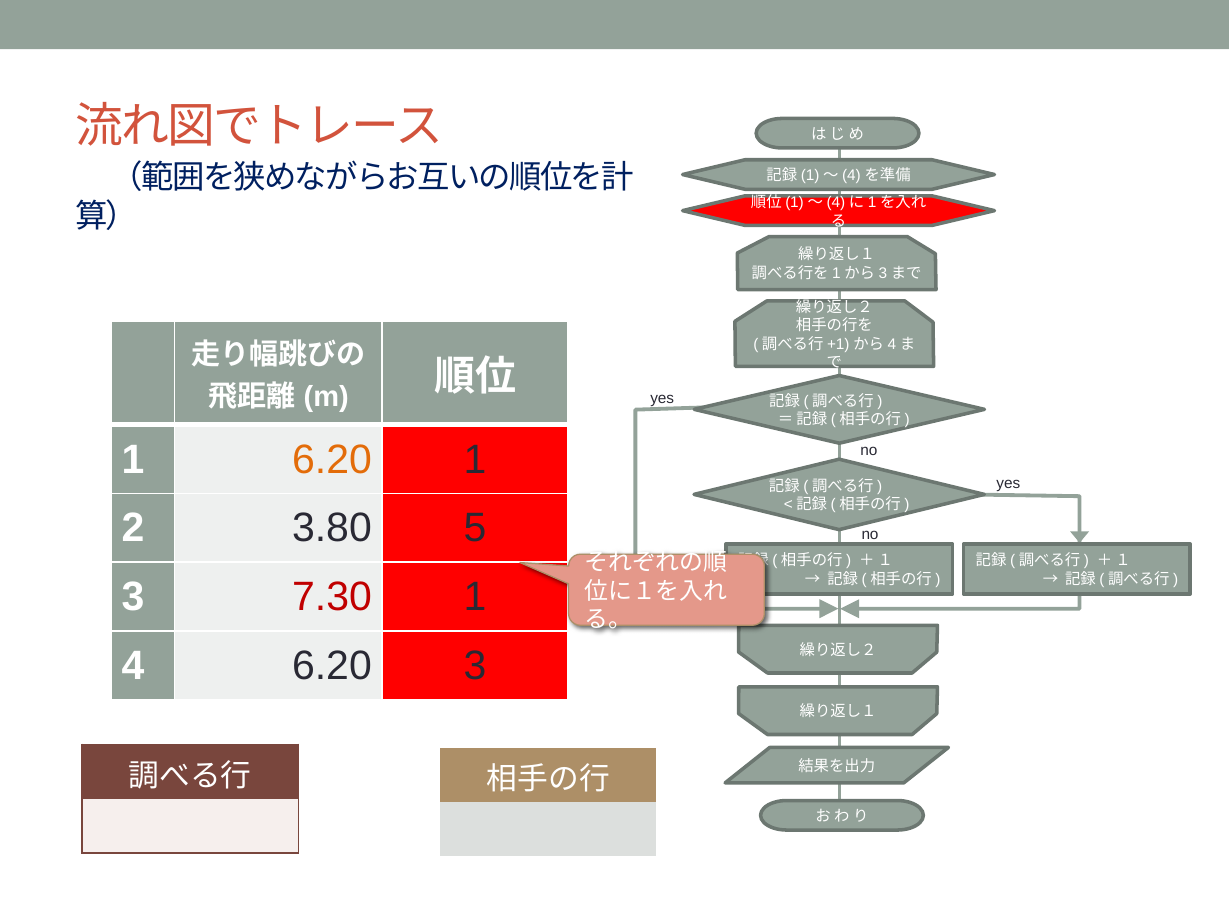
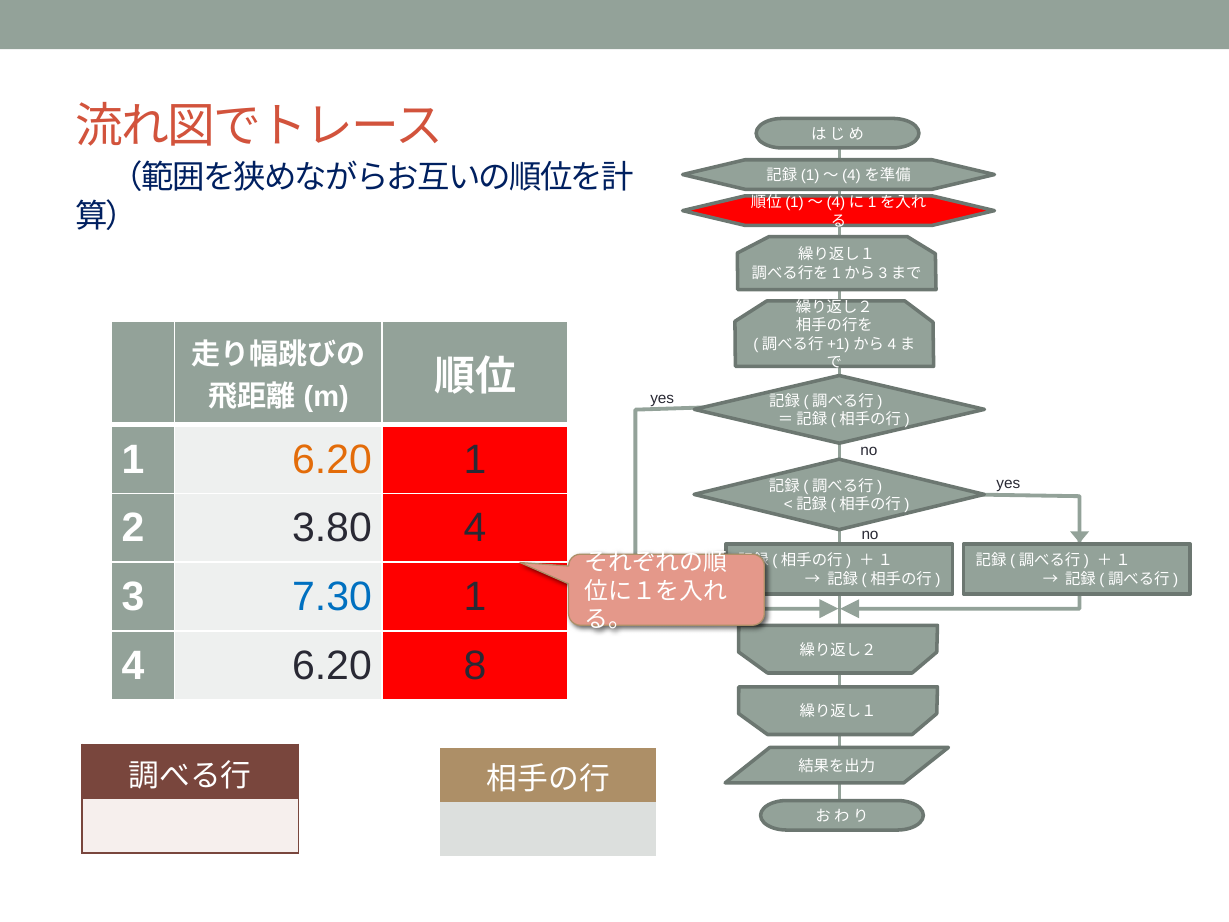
3.80 5: 5 -> 4 (475, 528)
7.30 colour: red -> blue (332, 597)
6.20 3: 3 -> 8 (475, 666)
